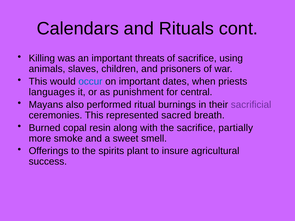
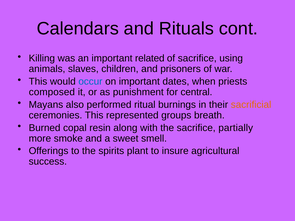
threats: threats -> related (150, 58)
languages: languages -> composed (52, 92)
sacrificial colour: purple -> orange (251, 105)
sacred: sacred -> groups (176, 115)
